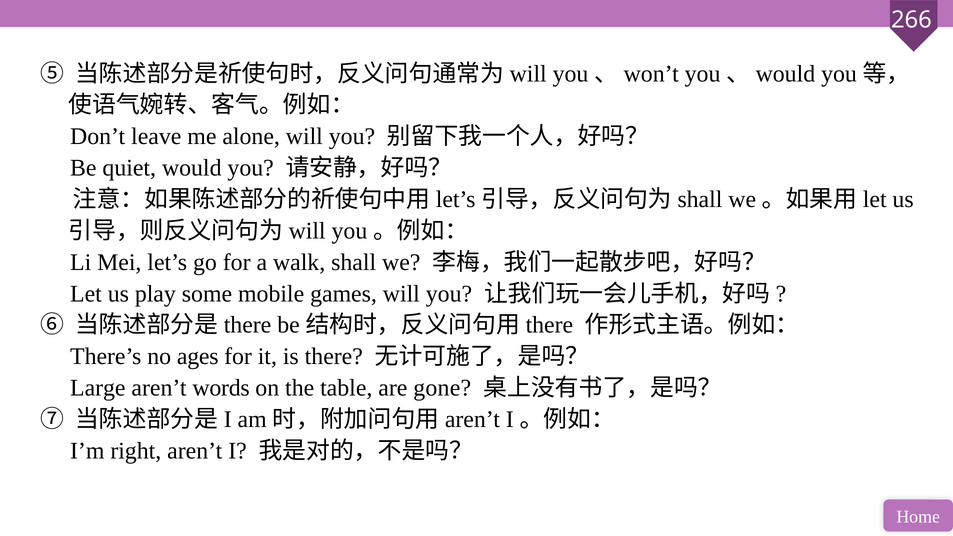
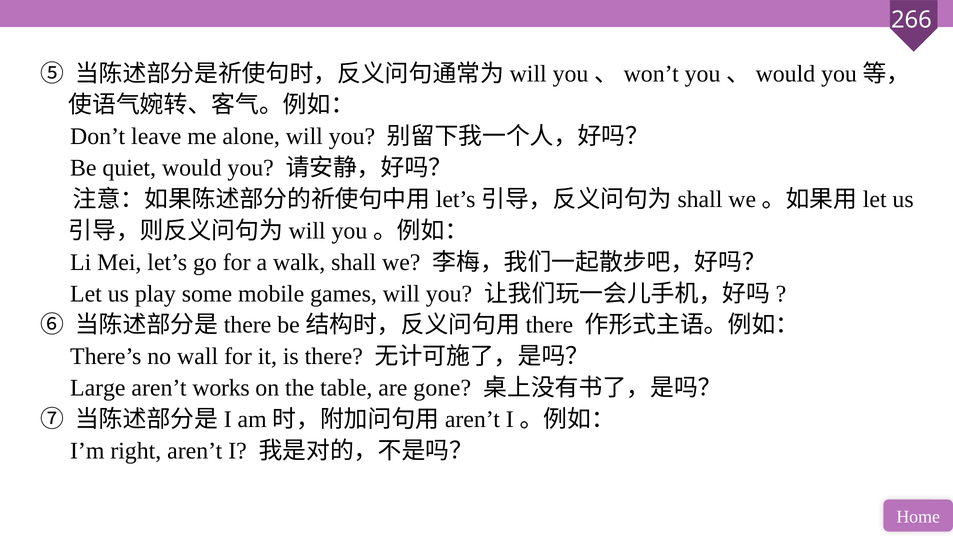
ages: ages -> wall (198, 357)
words: words -> works (221, 388)
